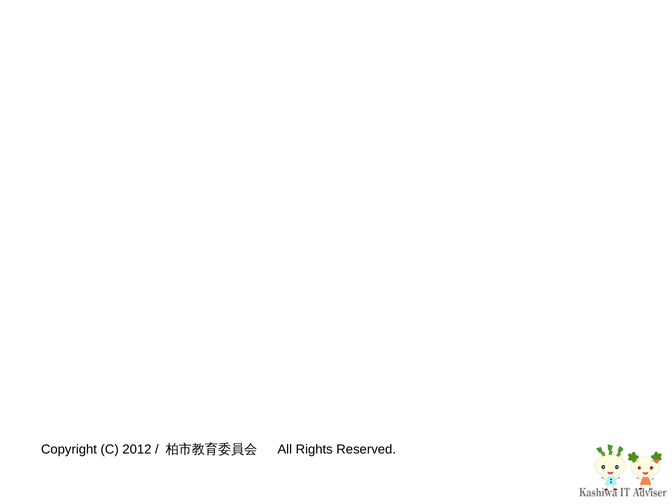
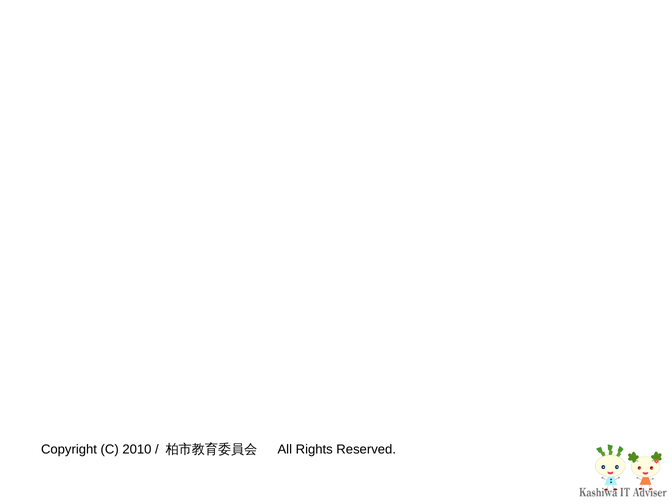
2012: 2012 -> 2010 (137, 449)
